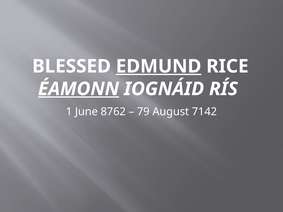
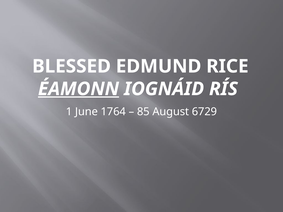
EDMUND underline: present -> none (159, 66)
8762: 8762 -> 1764 (113, 112)
79: 79 -> 85 (143, 112)
7142: 7142 -> 6729 (204, 112)
